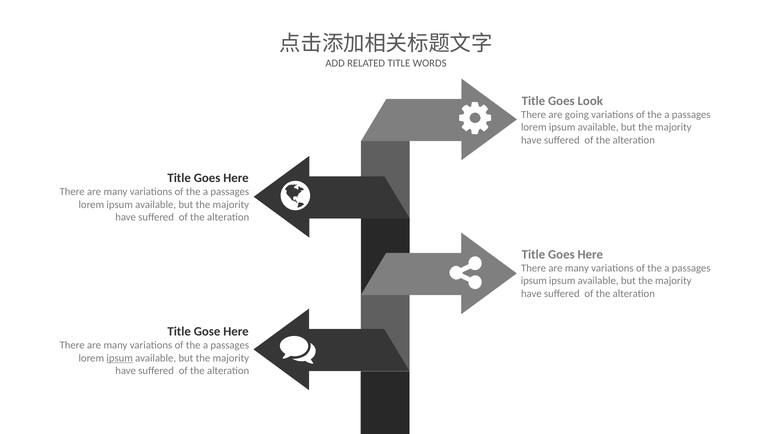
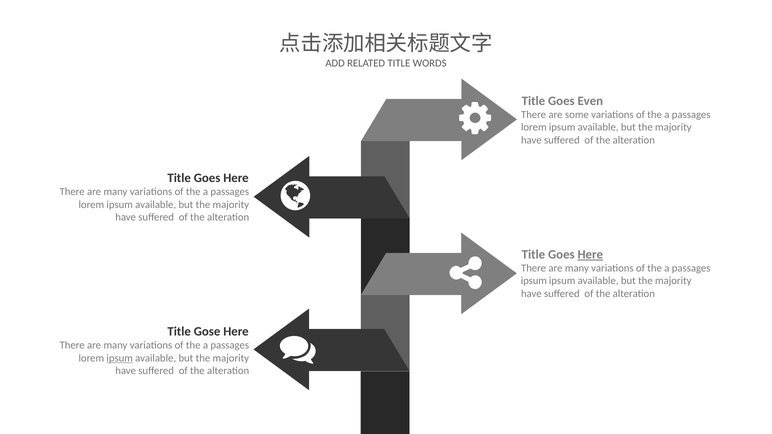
Look: Look -> Even (590, 101)
going: going -> some (577, 115)
Here underline: none -> present (590, 255)
